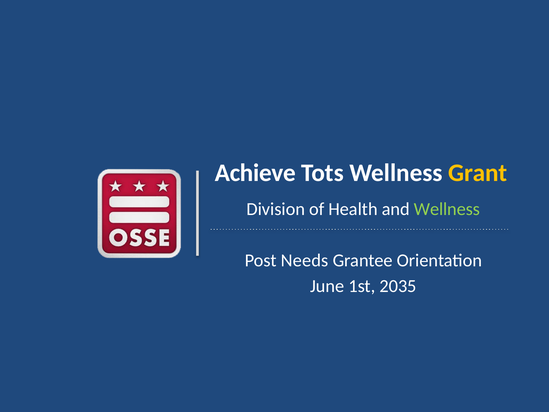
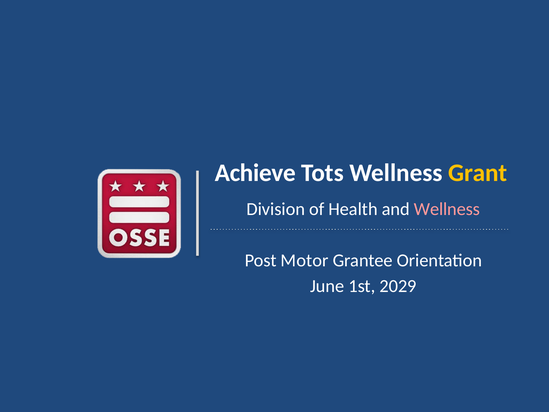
Wellness colour: light green -> pink (447, 209)
Needs: Needs -> Motor (305, 260)
2035: 2035 -> 2029 (398, 286)
